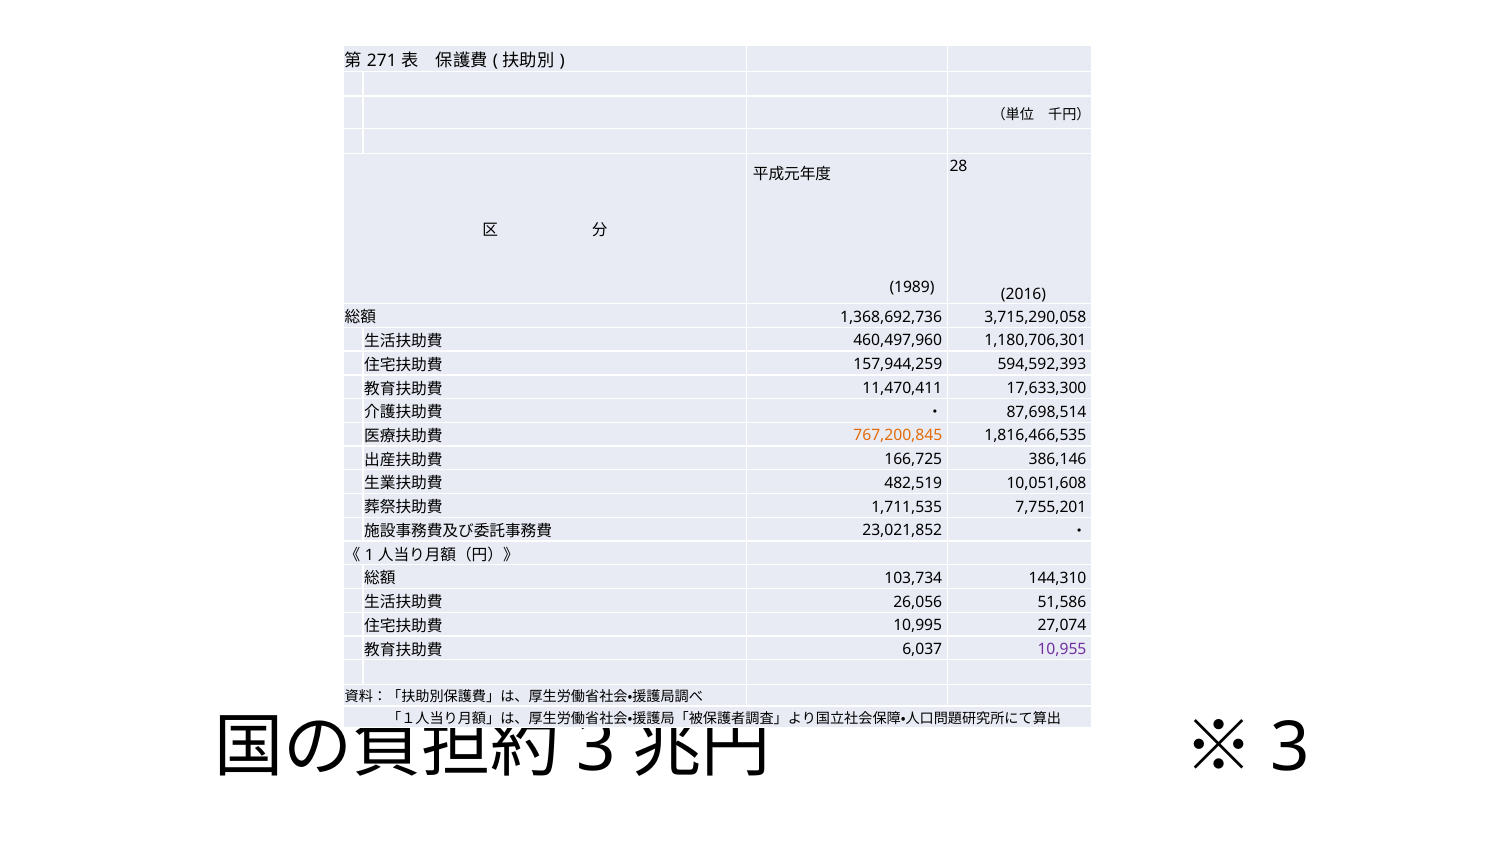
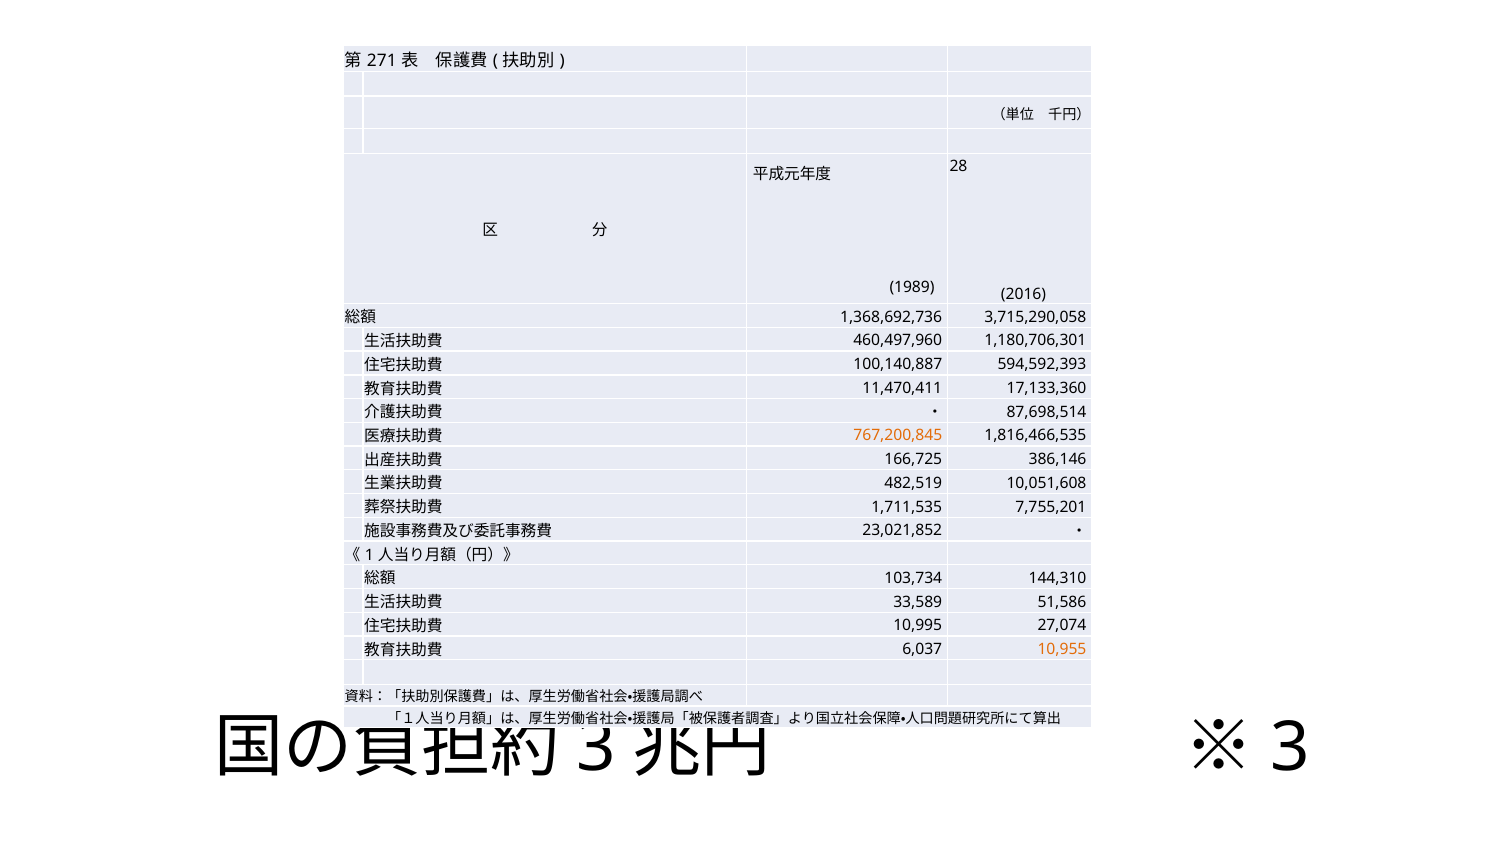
157,944,259: 157,944,259 -> 100,140,887 (898, 365)
17,633,300: 17,633,300 -> 17,133,360 (1047, 389)
26,056: 26,056 -> 33,589 (918, 602)
10,955 colour: purple -> orange (1062, 650)
